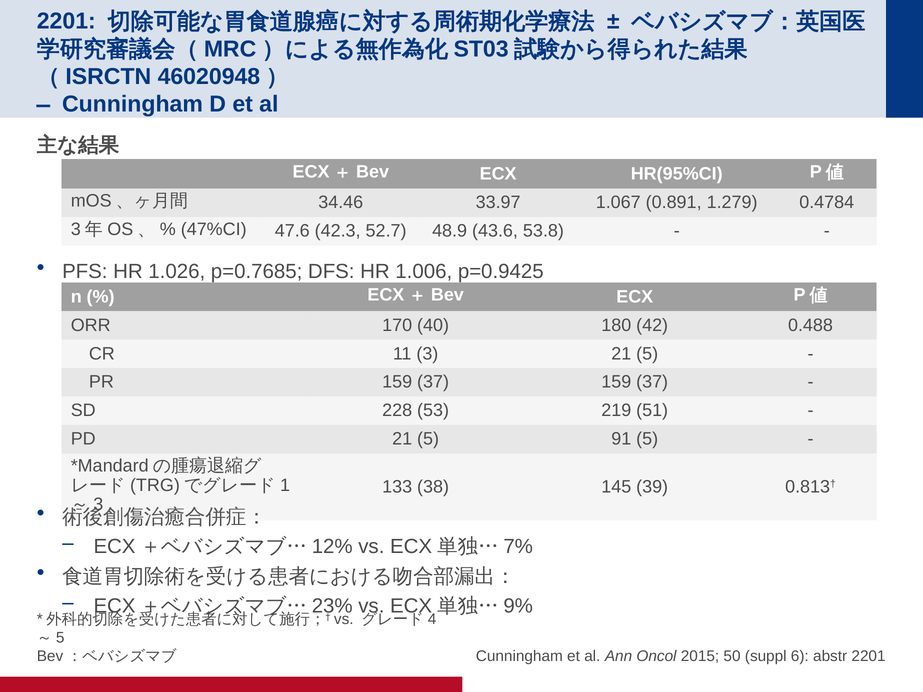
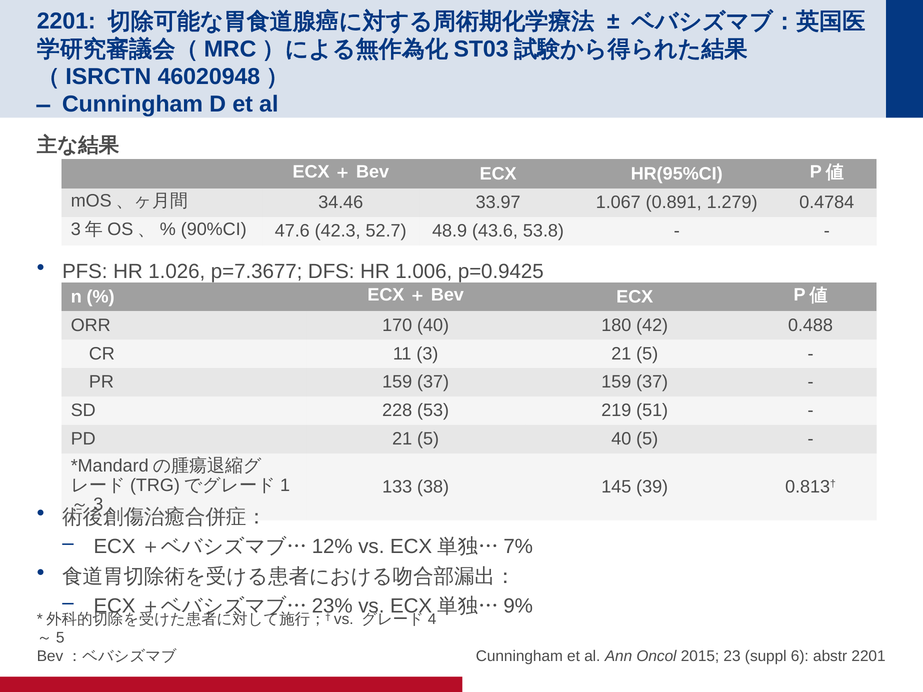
47%CI: 47%CI -> 90%CI (214, 230)
p=0.7685: p=0.7685 -> p=7.3677 (257, 272)
5 91: 91 -> 40 (621, 439)
50: 50 -> 23 (732, 656)
